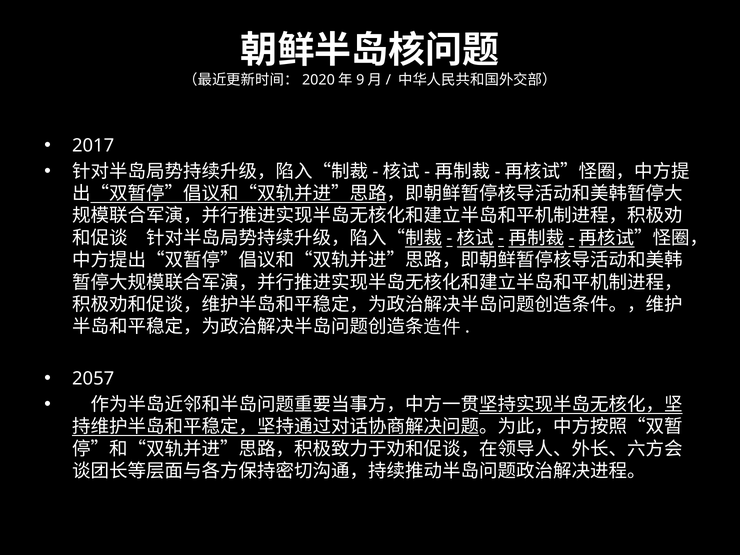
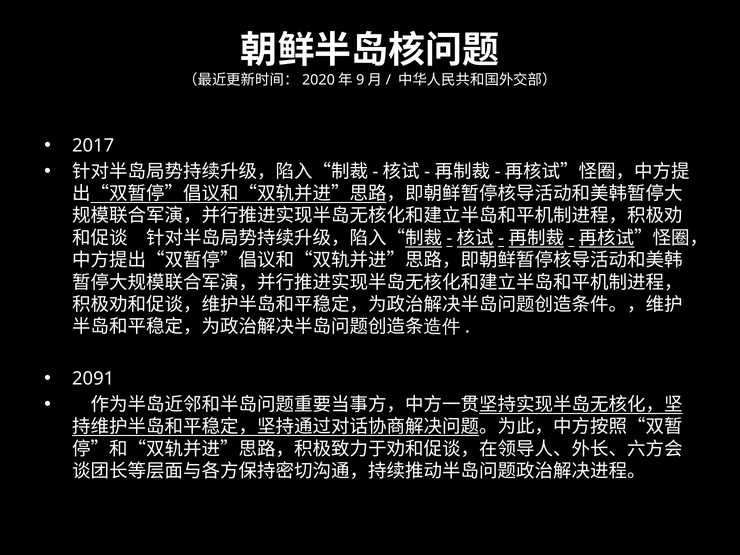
2057: 2057 -> 2091 (93, 379)
